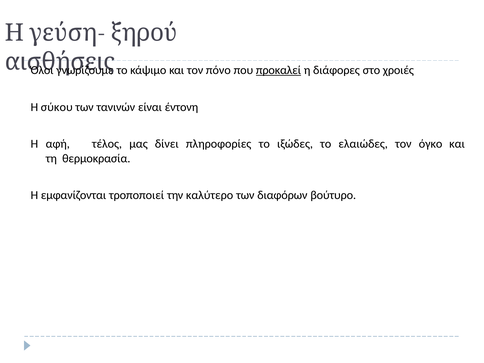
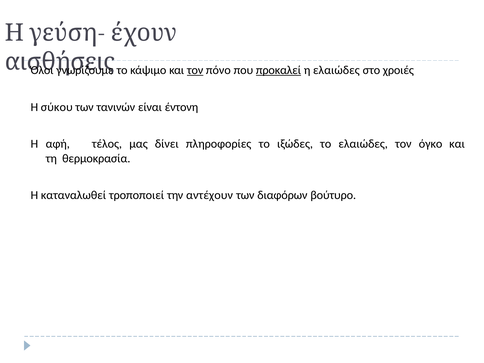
ξηρού: ξηρού -> έχουν (144, 33)
τον underline: none -> present (195, 70)
η διάφορες: διάφορες -> ελαιώδες (336, 70)
εμφανίζονται: εμφανίζονται -> καταναλωθεί (73, 195)
καλύτερο: καλύτερο -> αντέχουν (210, 195)
